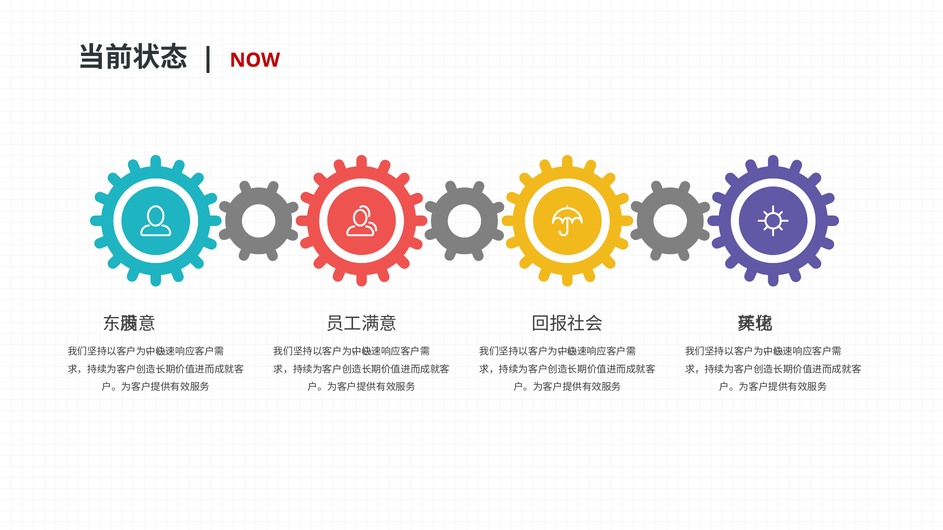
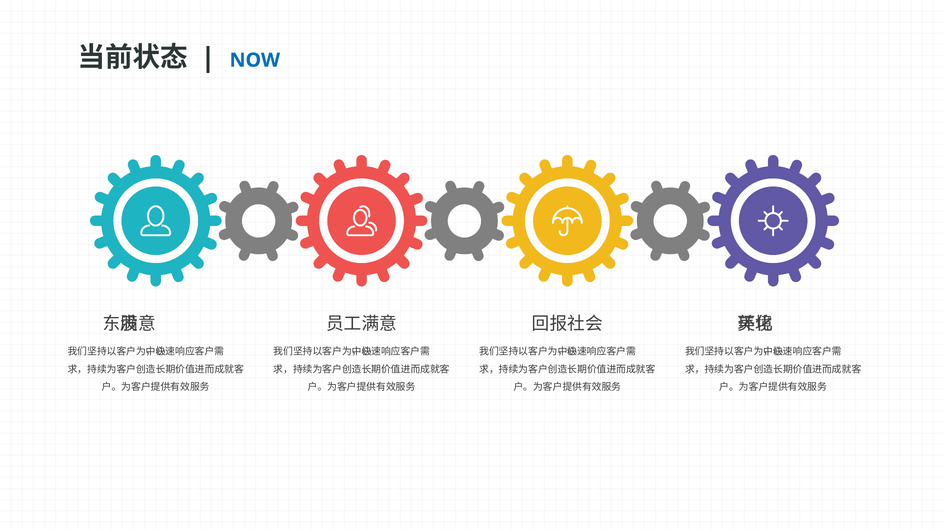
NOW colour: red -> blue (255, 60)
